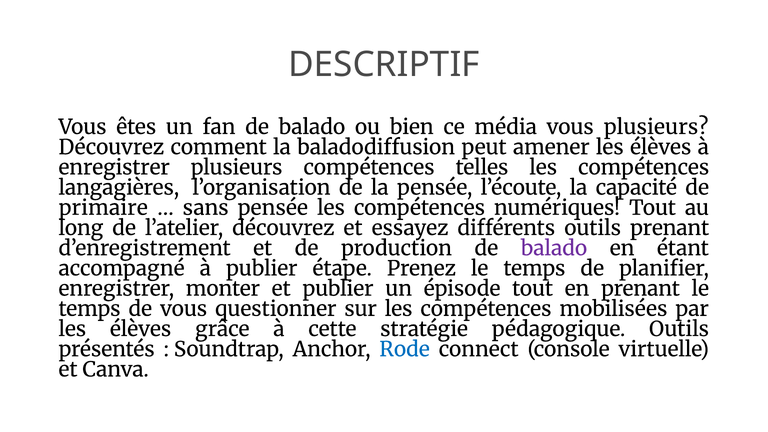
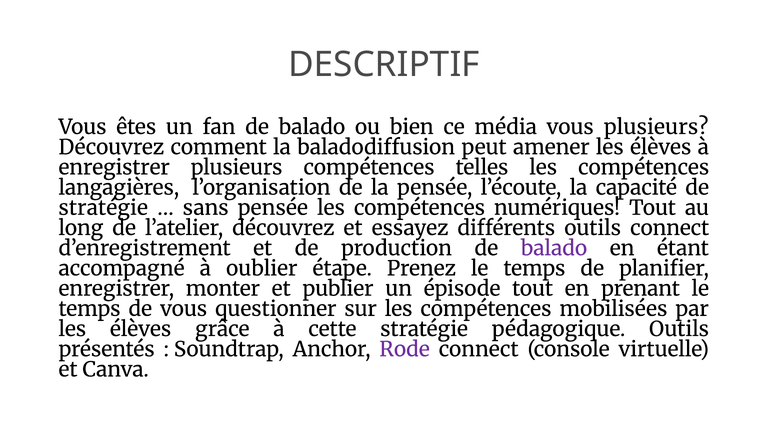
primaire: primaire -> stratégie (103, 208)
outils prenant: prenant -> connect (670, 228)
à publier: publier -> oublier (262, 269)
Rode colour: blue -> purple (405, 349)
